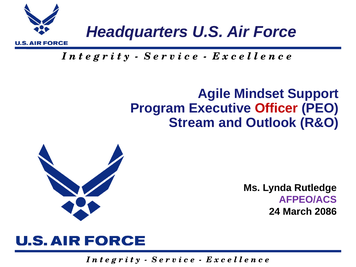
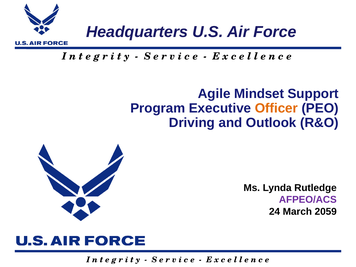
Officer colour: red -> orange (276, 108)
Stream: Stream -> Driving (192, 123)
2086: 2086 -> 2059 (326, 211)
